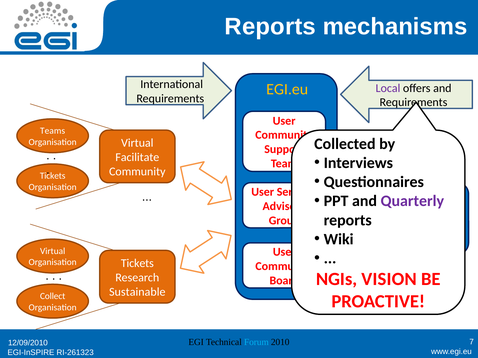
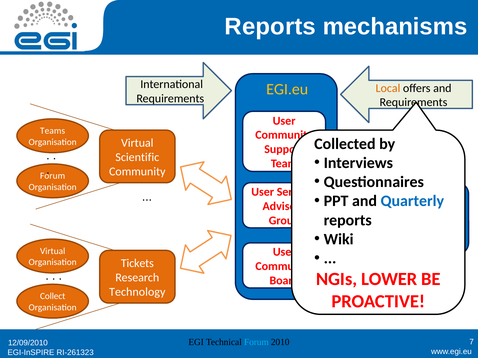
Local colour: purple -> orange (388, 88)
Facilitate: Facilitate -> Scientific (137, 157)
Tickets: Tickets -> Forum (53, 176)
Quarterly colour: purple -> blue (412, 201)
VISION: VISION -> LOWER (389, 280)
Sustainable: Sustainable -> Technology (137, 292)
